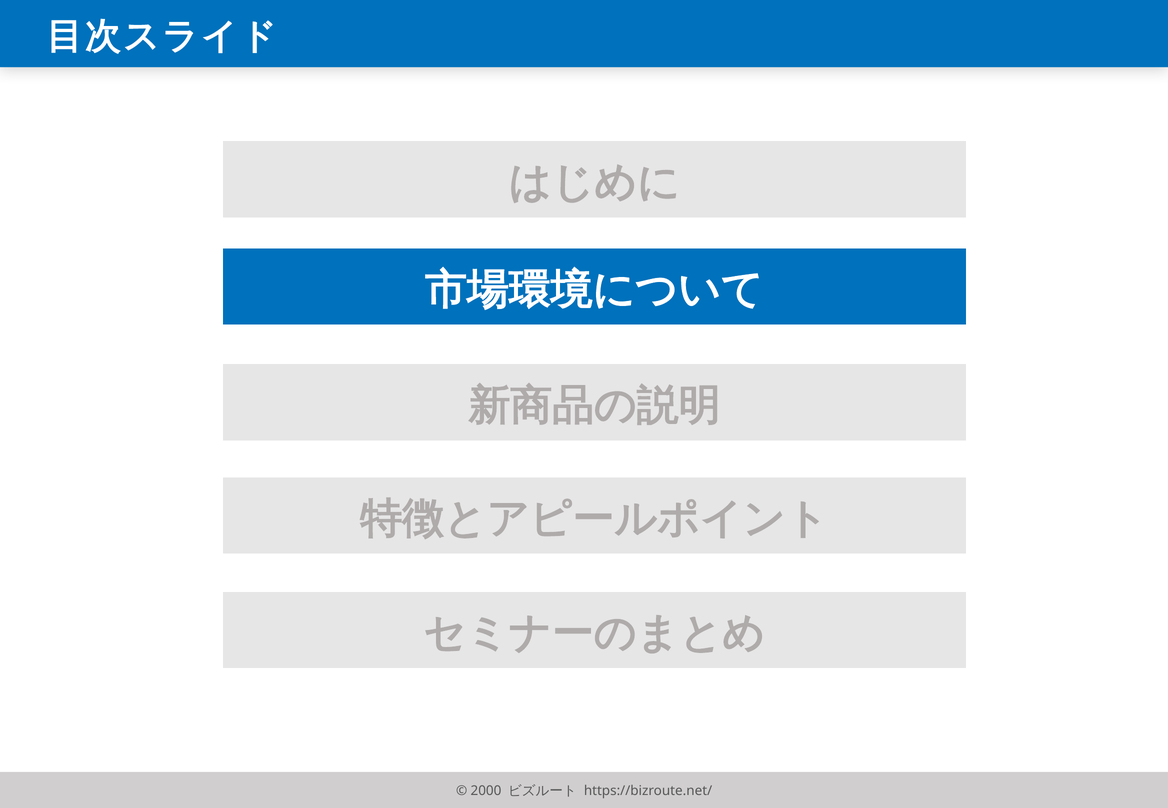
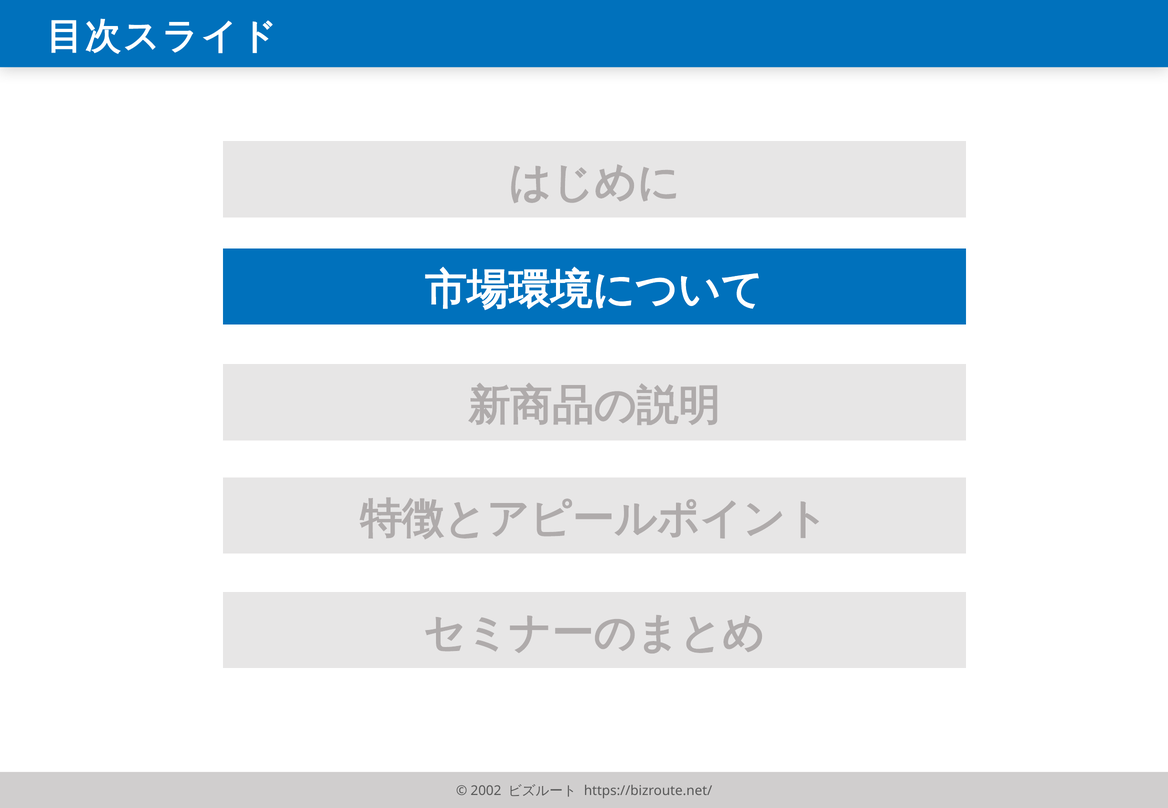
2000: 2000 -> 2002 (486, 791)
